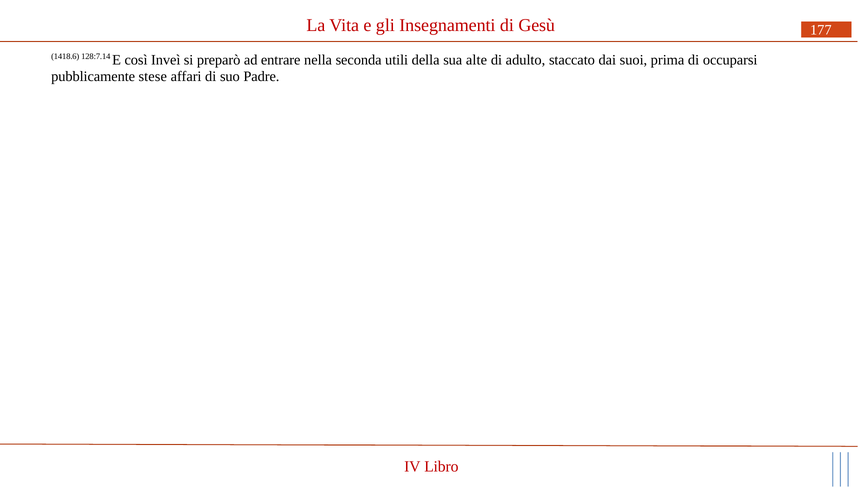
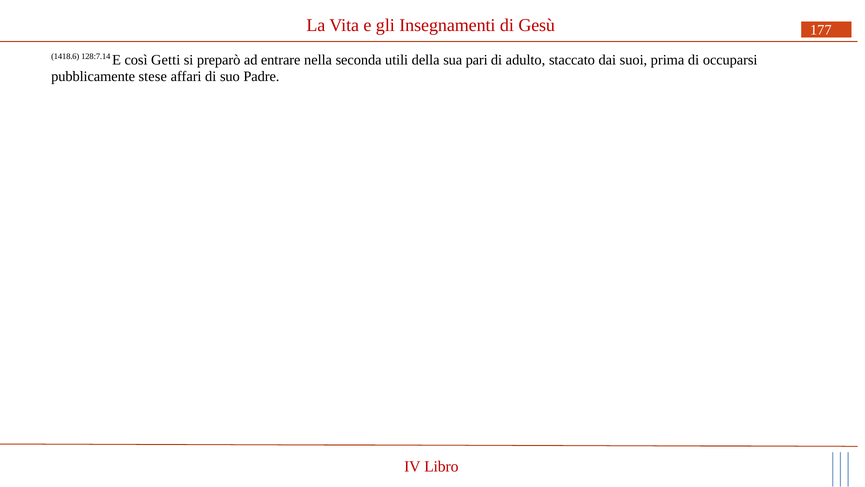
Inveì: Inveì -> Getti (166, 60)
alte: alte -> pari (477, 60)
